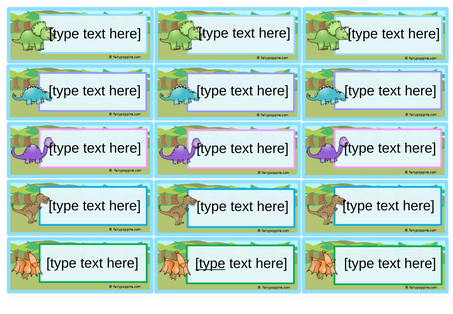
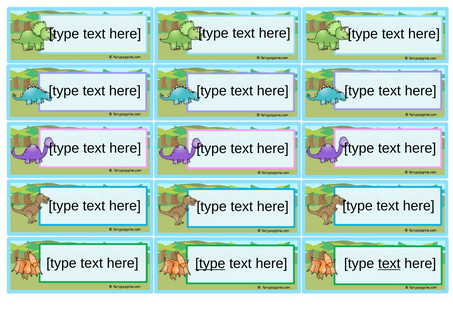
text underline: none -> present (389, 263)
